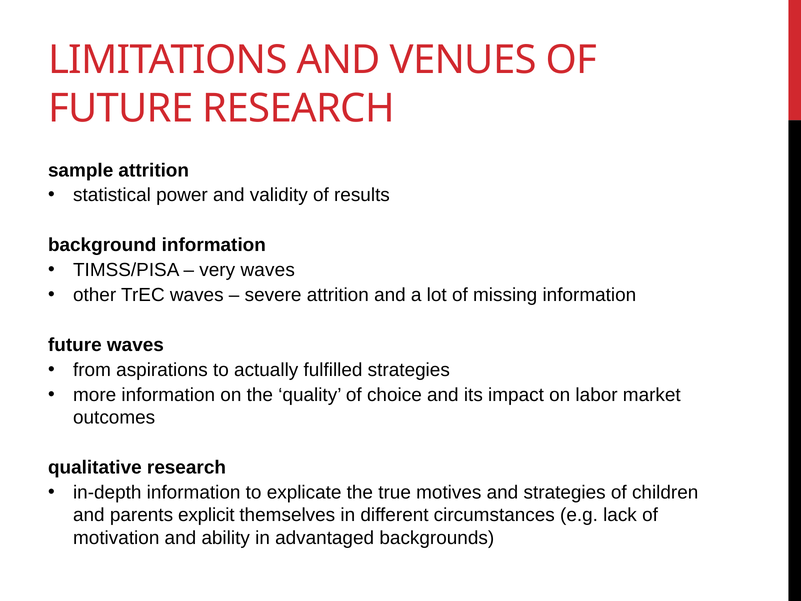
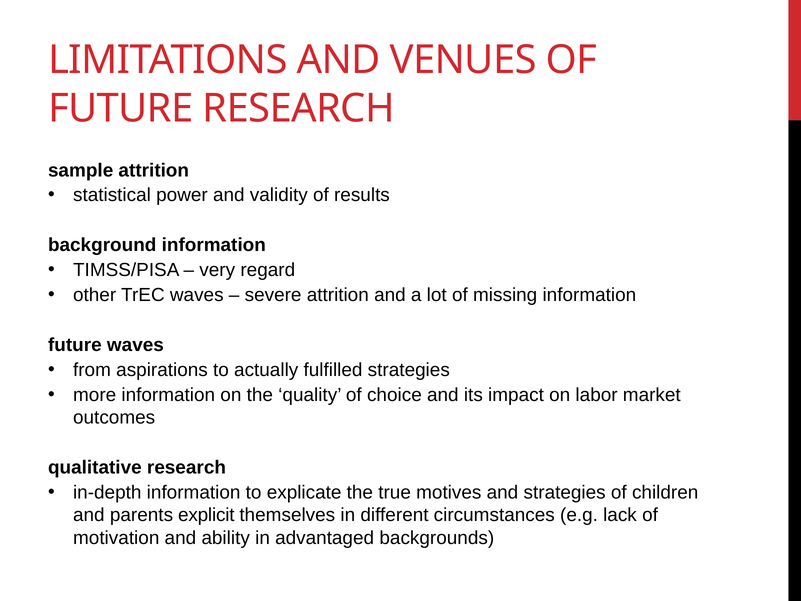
very waves: waves -> regard (268, 270)
